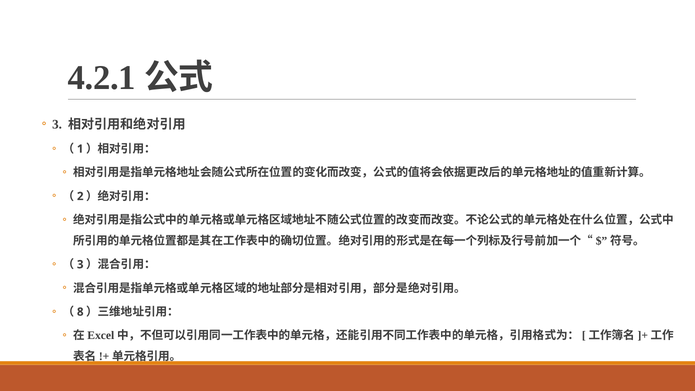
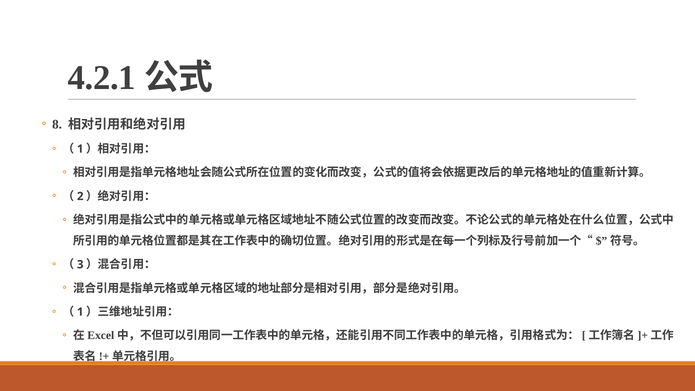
3: 3 -> 8 (57, 124)
8: 8 -> 1 (80, 312)
